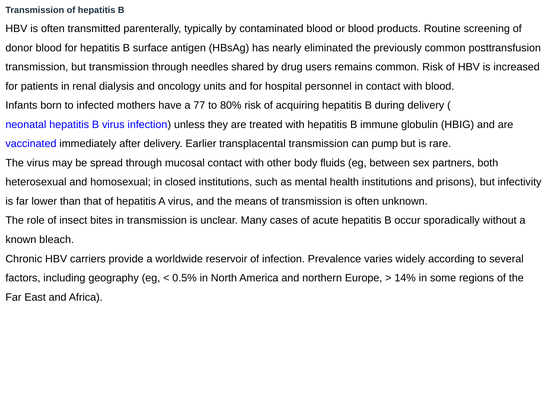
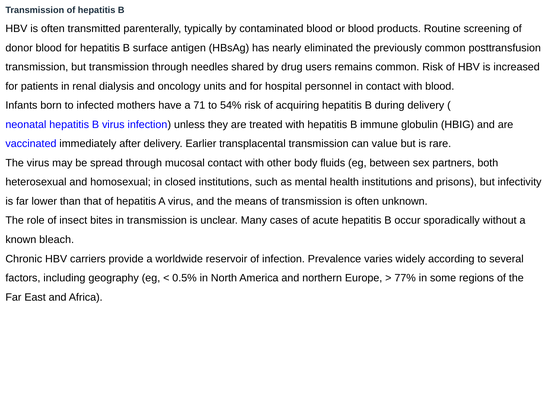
77: 77 -> 71 (199, 105)
80%: 80% -> 54% (231, 105)
pump: pump -> value (385, 144)
14%: 14% -> 77% (405, 278)
